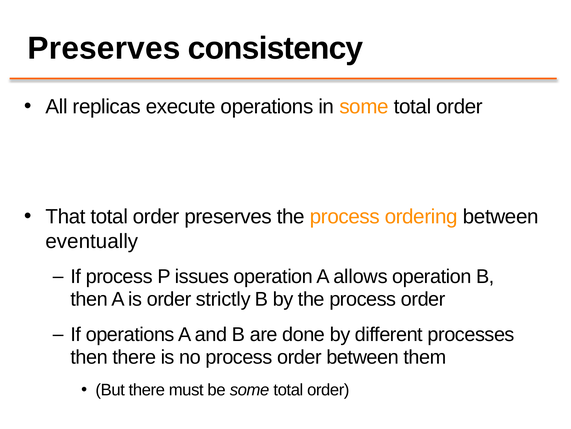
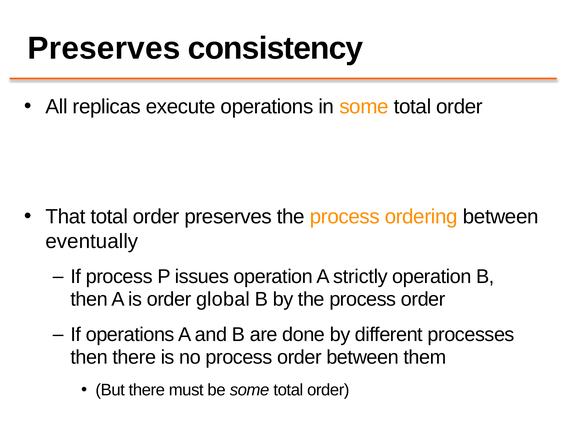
allows: allows -> strictly (361, 276)
strictly: strictly -> global (223, 299)
